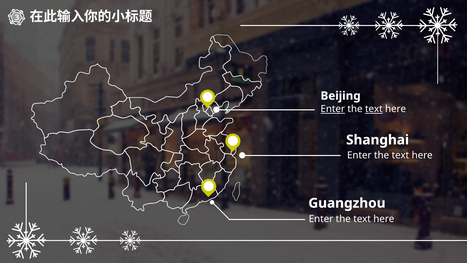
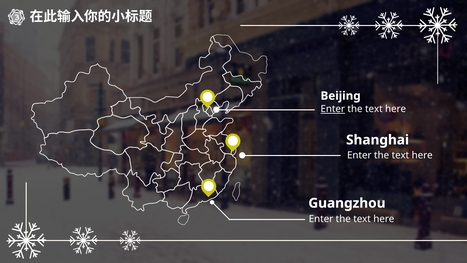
text underline: present -> none (374, 109)
